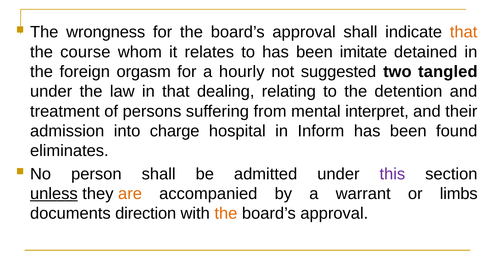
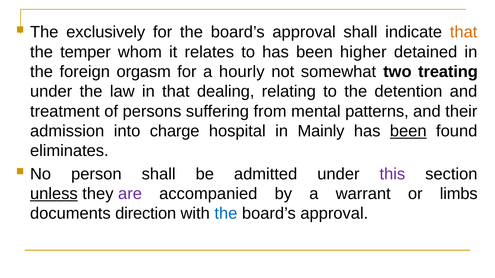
wrongness: wrongness -> exclusively (106, 32)
course: course -> temper (85, 52)
imitate: imitate -> higher (363, 52)
suggested: suggested -> somewhat (339, 72)
tangled: tangled -> treating (448, 72)
interpret: interpret -> patterns (377, 111)
Inform: Inform -> Mainly (321, 131)
been underline: none -> present (408, 131)
are colour: orange -> purple (130, 194)
the colour: orange -> blue (226, 214)
